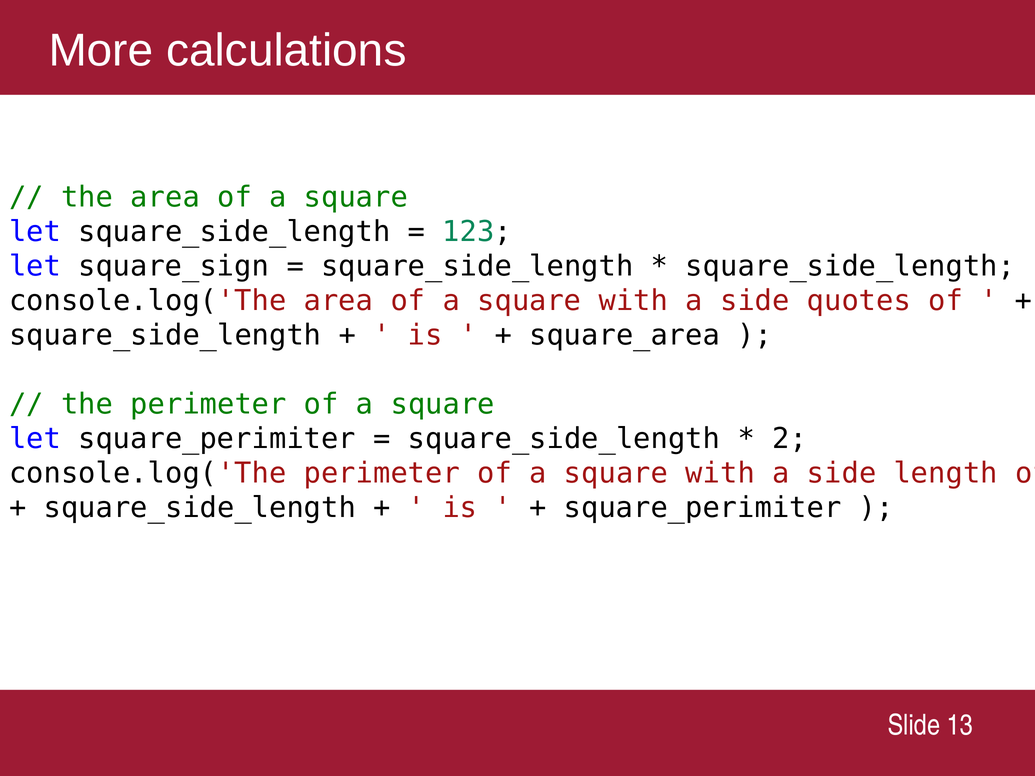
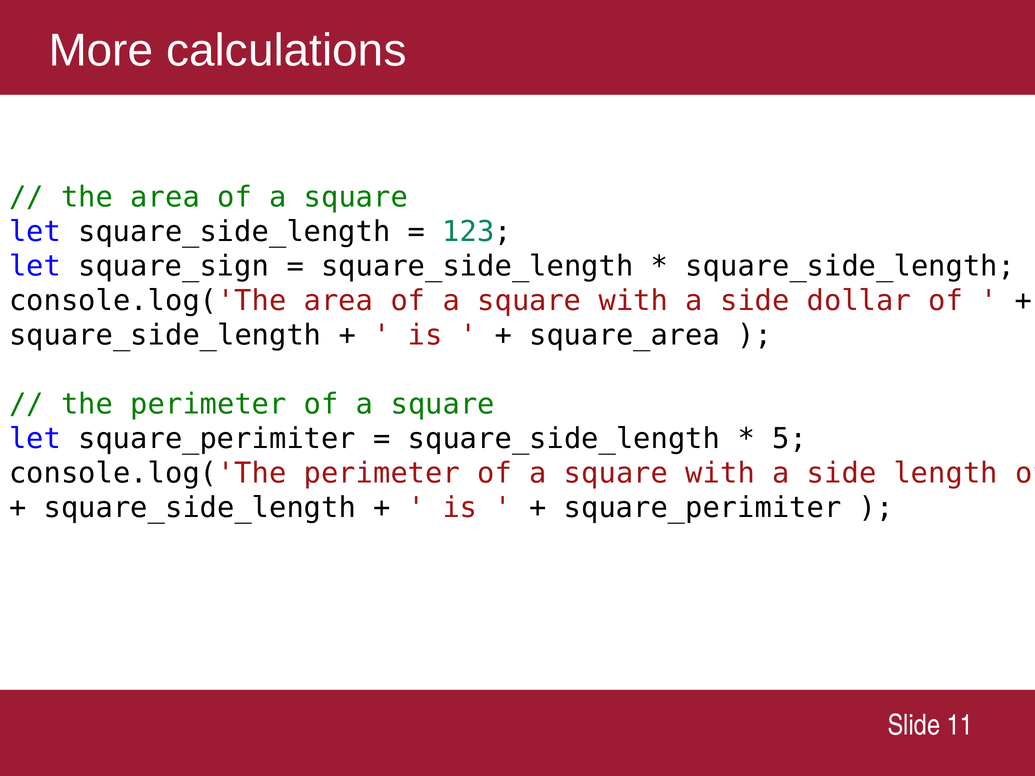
quotes: quotes -> dollar (859, 301)
2: 2 -> 5 (790, 439)
13: 13 -> 11 (960, 726)
